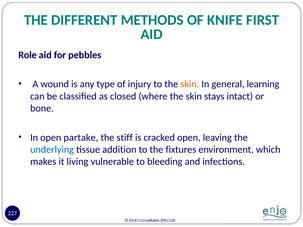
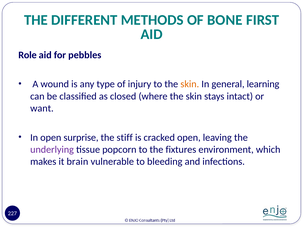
KNIFE: KNIFE -> BONE (225, 20)
bone: bone -> want (42, 108)
partake: partake -> surprise (81, 138)
underlying colour: blue -> purple (52, 150)
addition: addition -> popcorn (119, 150)
living: living -> brain (77, 162)
